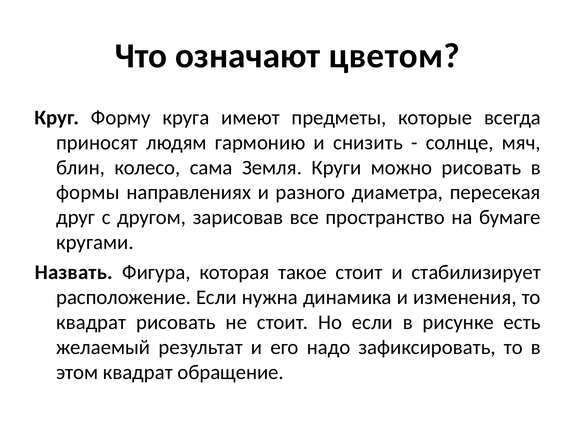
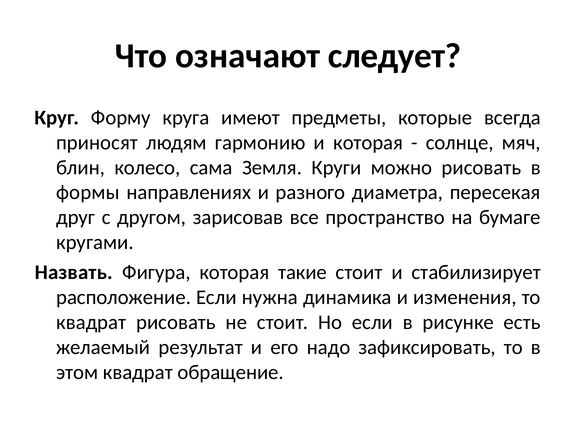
цветом: цветом -> следует (395, 56)
и снизить: снизить -> которая (368, 143)
такое: такое -> такие (302, 272)
